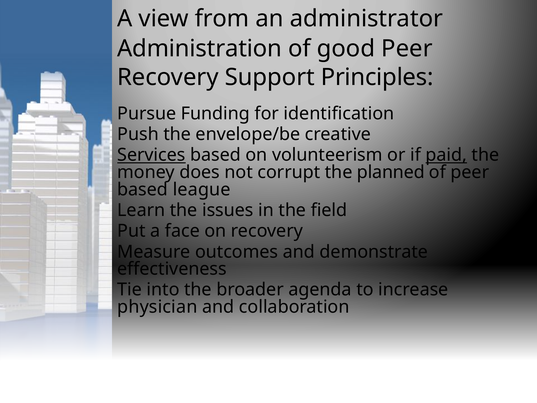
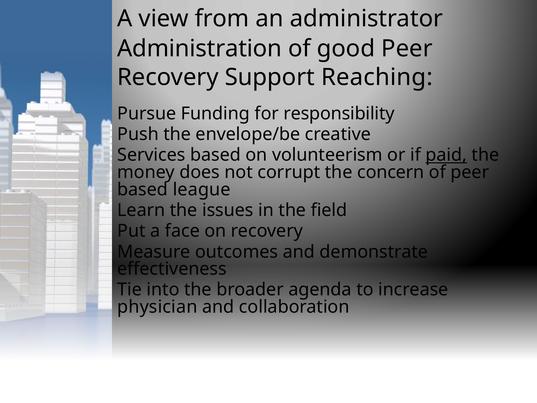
Principles: Principles -> Reaching (377, 77)
identification: identification -> responsibility (339, 113)
Services underline: present -> none (151, 155)
planned: planned -> concern (391, 172)
